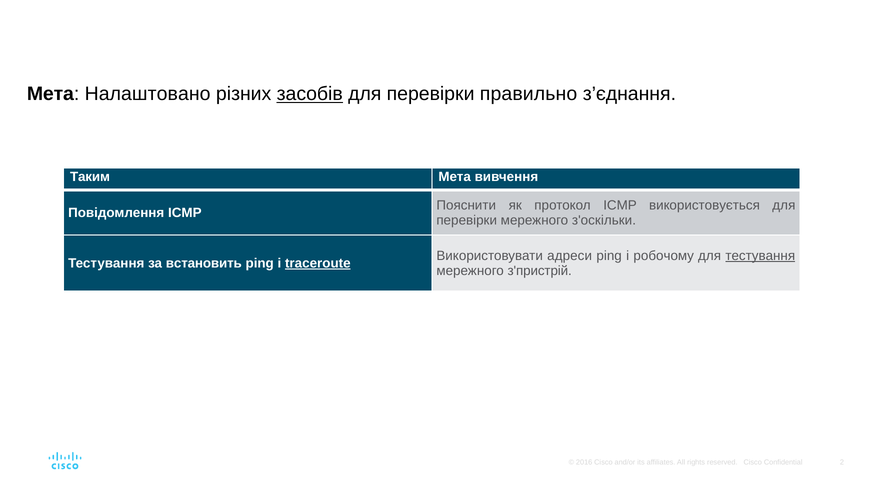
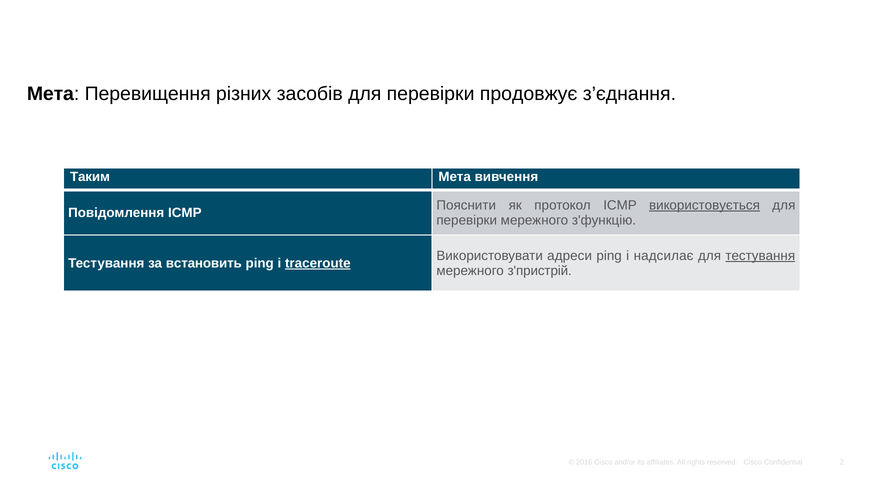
Налаштовано: Налаштовано -> Перевищення (148, 94)
засобів underline: present -> none (310, 94)
правильно: правильно -> продовжує (529, 94)
використовується underline: none -> present (704, 206)
з'оскільки: з'оскільки -> з'функцію (604, 220)
робочому: робочому -> надсилає (664, 256)
